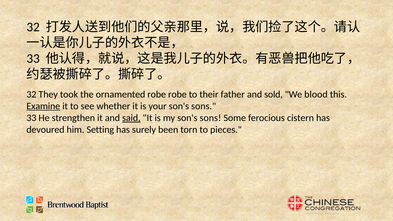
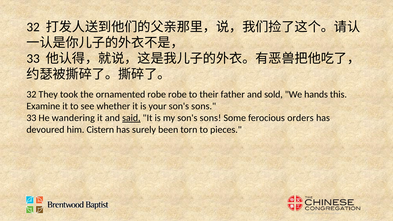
blood: blood -> hands (316, 94)
Examine underline: present -> none (43, 106)
strengthen: strengthen -> wandering (73, 118)
cistern: cistern -> orders (300, 118)
Setting: Setting -> Cistern (100, 130)
